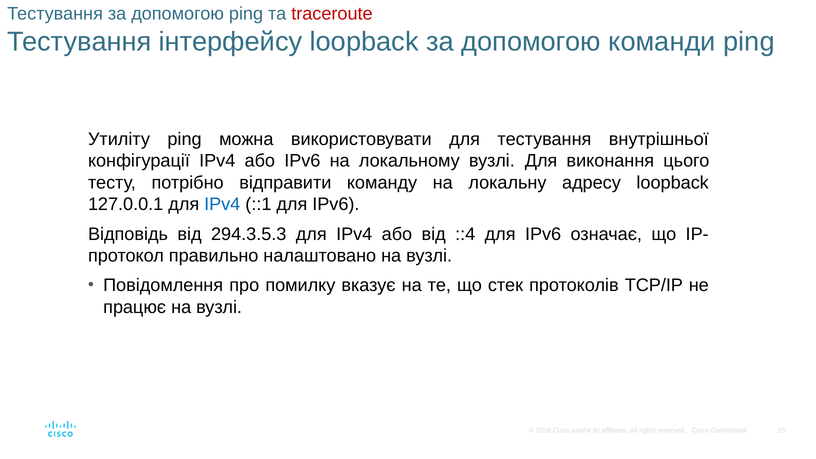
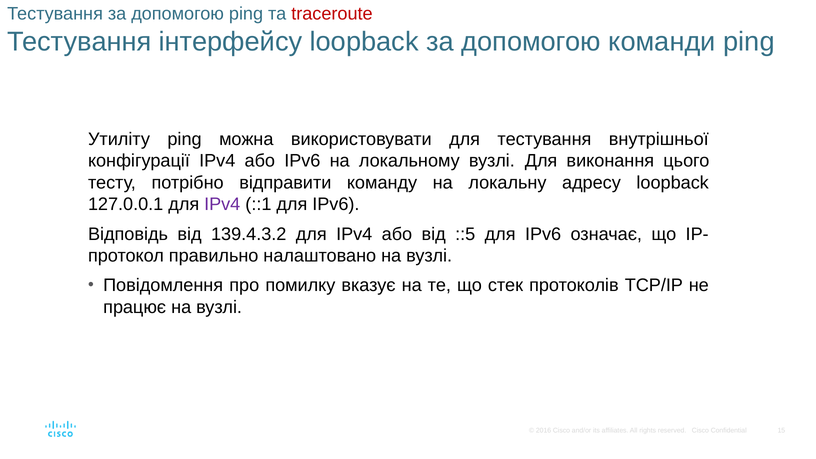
IPv4 colour: blue -> purple (222, 204)
294.3.5.3: 294.3.5.3 -> 139.4.3.2 (249, 234)
::4: ::4 -> ::5 (465, 234)
